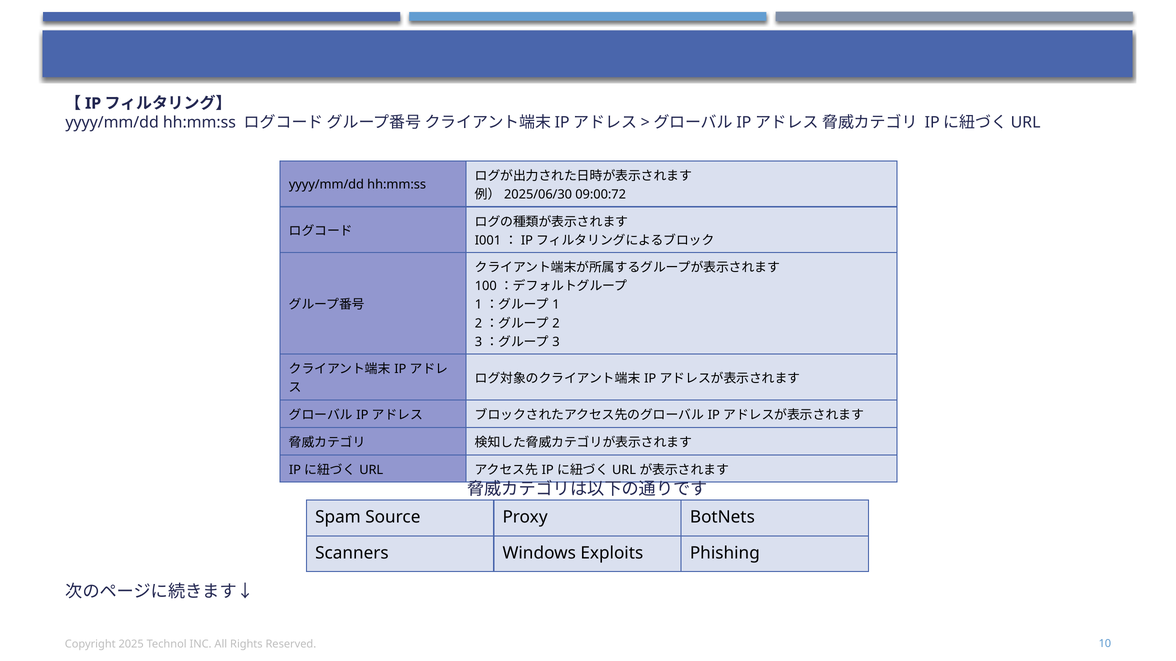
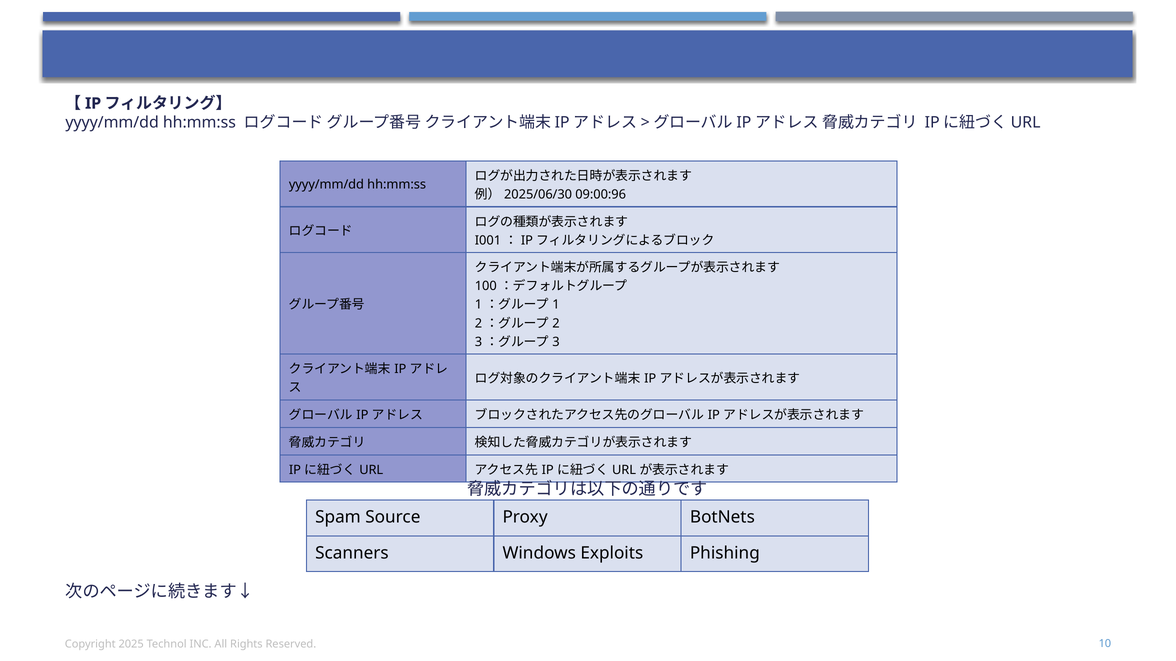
09:00:72: 09:00:72 -> 09:00:96 (601, 195)
